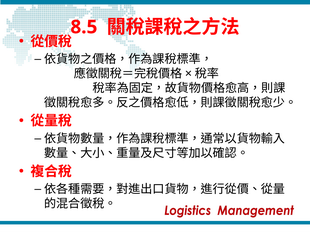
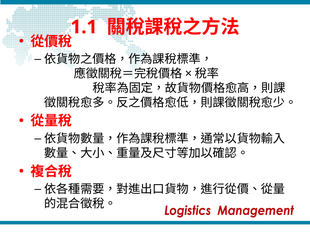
8.5: 8.5 -> 1.1 (84, 27)
